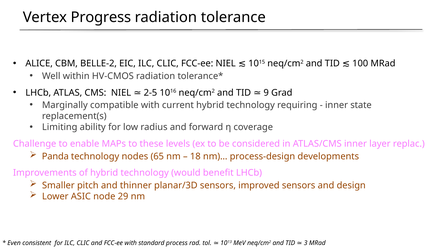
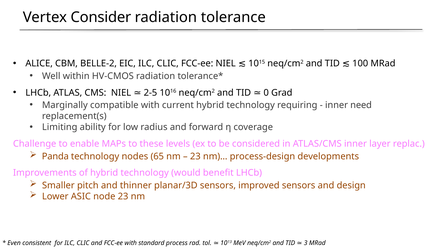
Progress: Progress -> Consider (101, 17)
9: 9 -> 0 (266, 92)
state: state -> need (361, 105)
18: 18 -> 23 (195, 156)
node 29: 29 -> 23 (123, 196)
